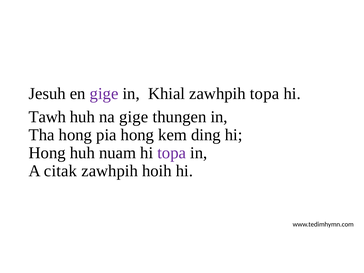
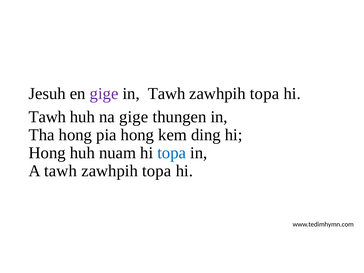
in Khial: Khial -> Tawh (167, 94)
topa colour: purple -> blue (172, 153)
A citak: citak -> tawh (61, 171)
hoih: hoih -> topa (157, 171)
